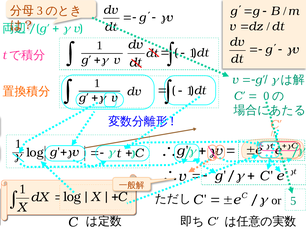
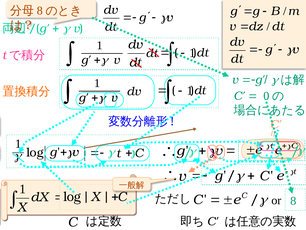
3: 3 -> 8 (40, 11)
5: 5 -> 8 (293, 200)
